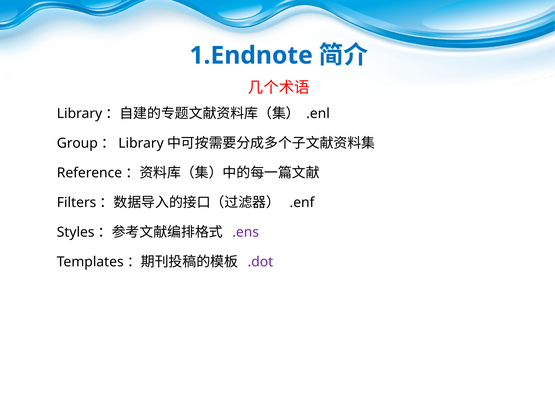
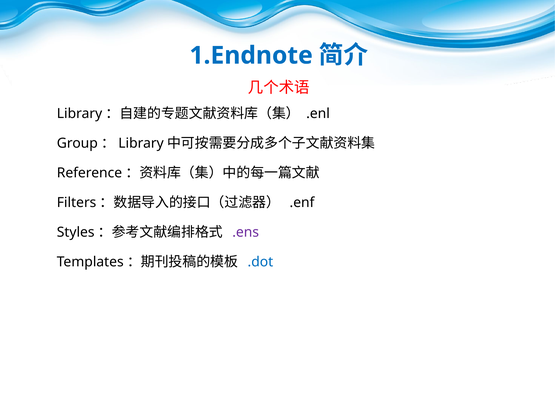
.dot colour: purple -> blue (260, 261)
